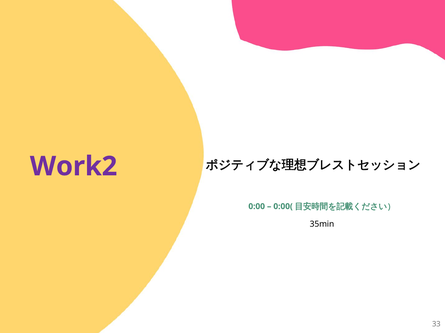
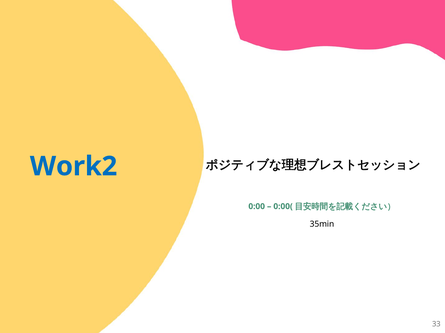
Work2 colour: purple -> blue (74, 167)
